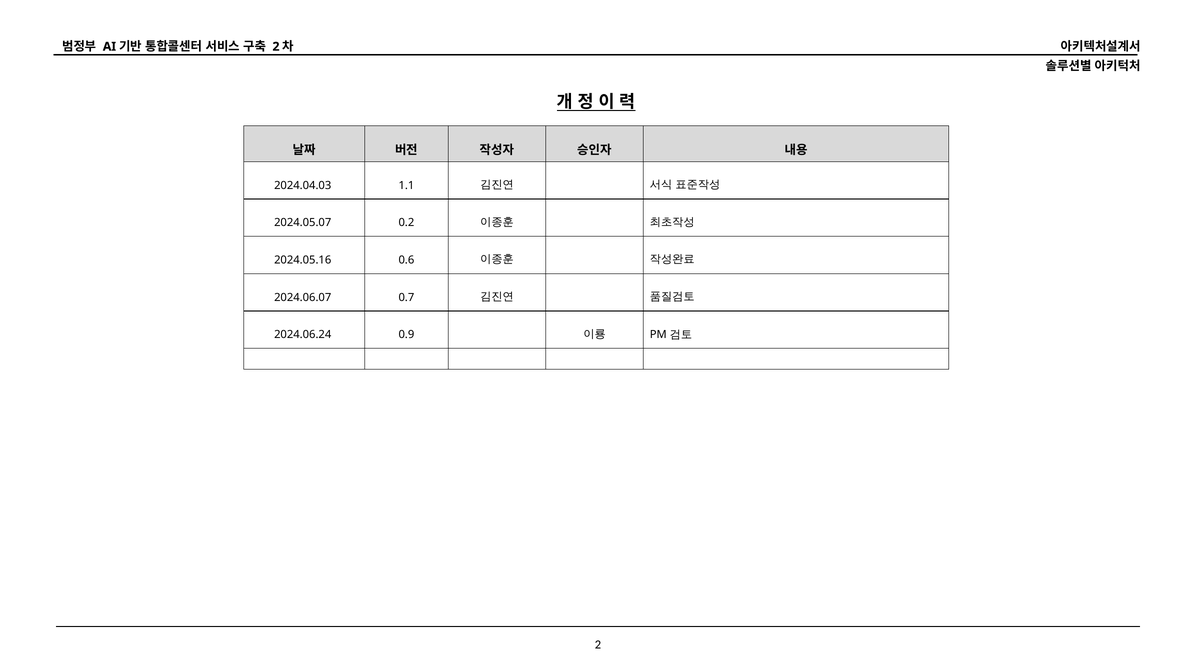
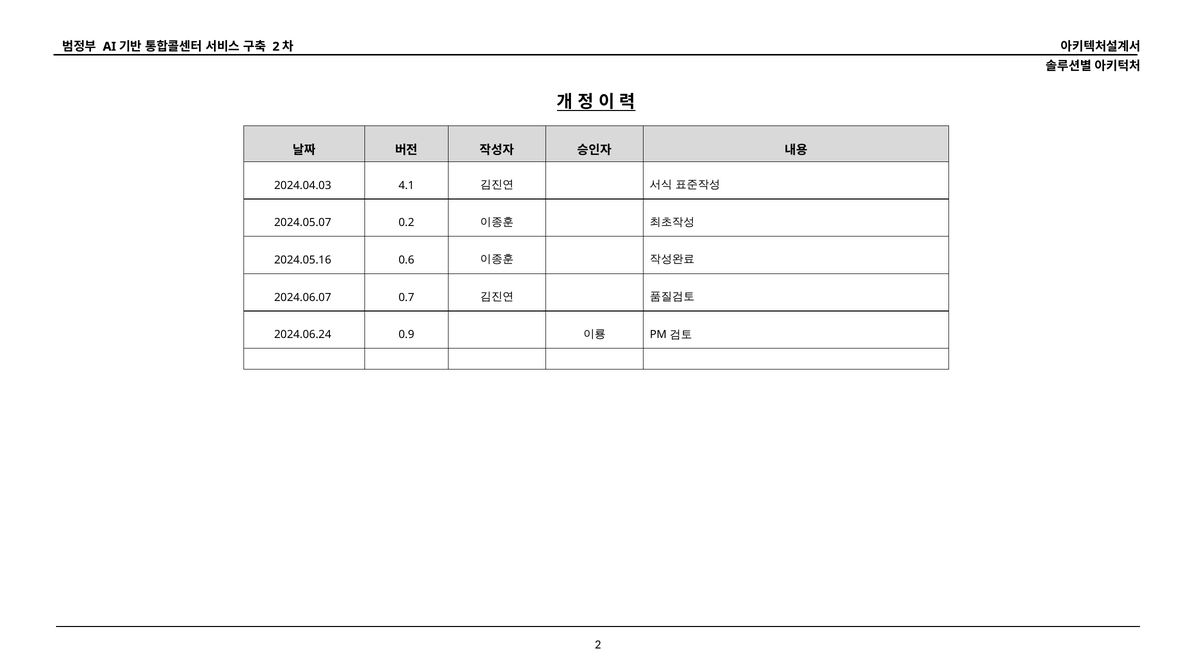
1.1: 1.1 -> 4.1 (406, 185)
